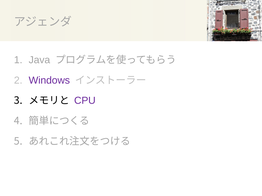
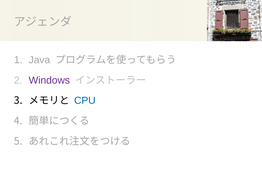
CPU colour: purple -> blue (85, 101)
